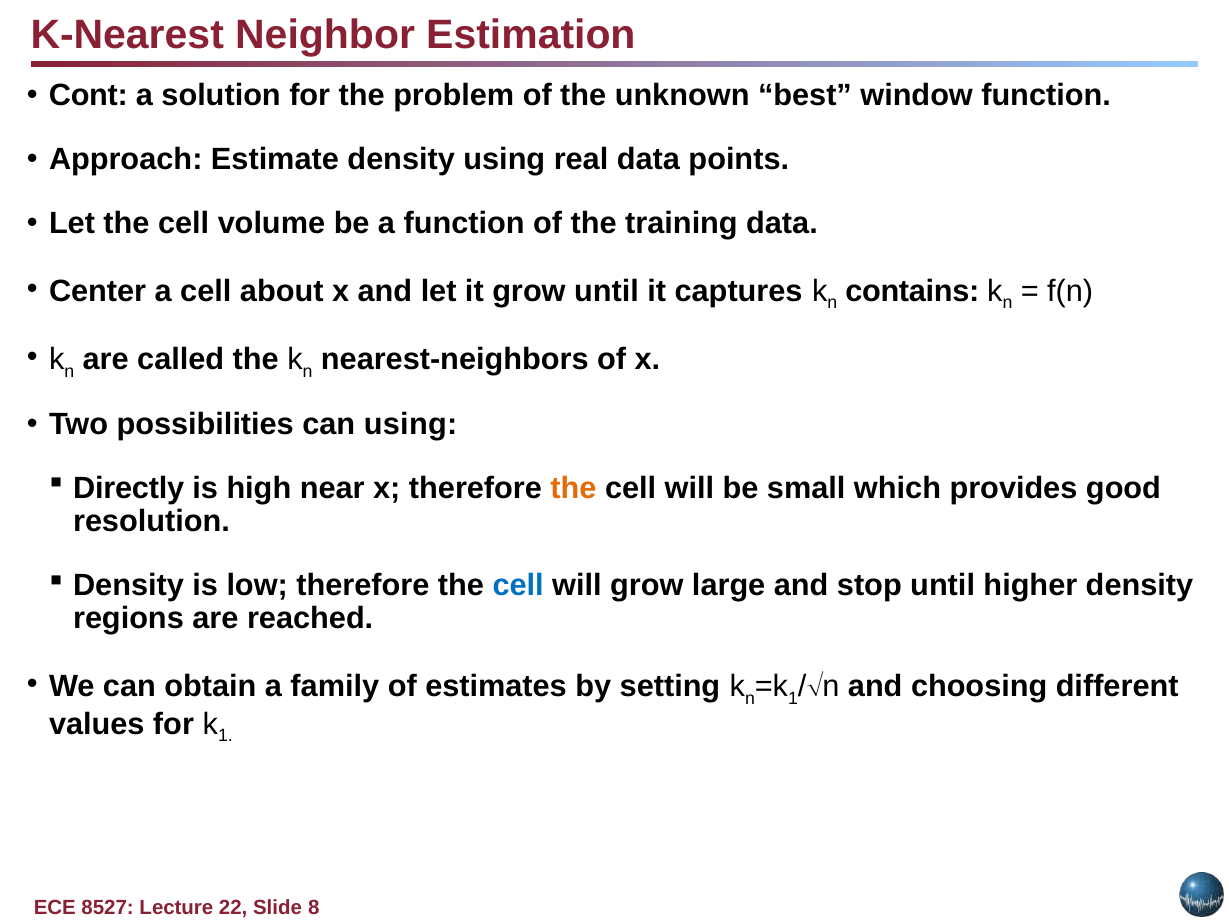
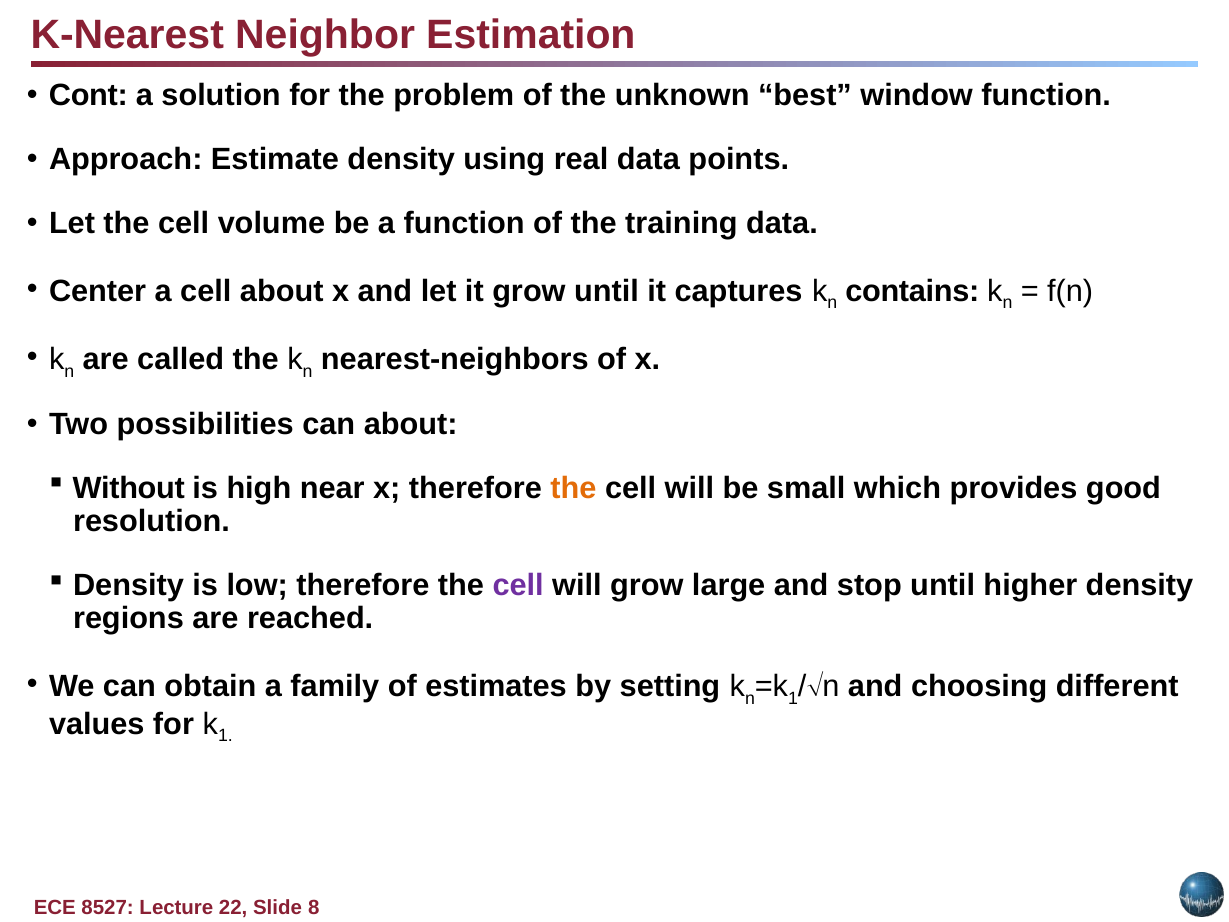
can using: using -> about (411, 424)
Directly: Directly -> Without (129, 488)
cell colour: blue -> purple (518, 585)
